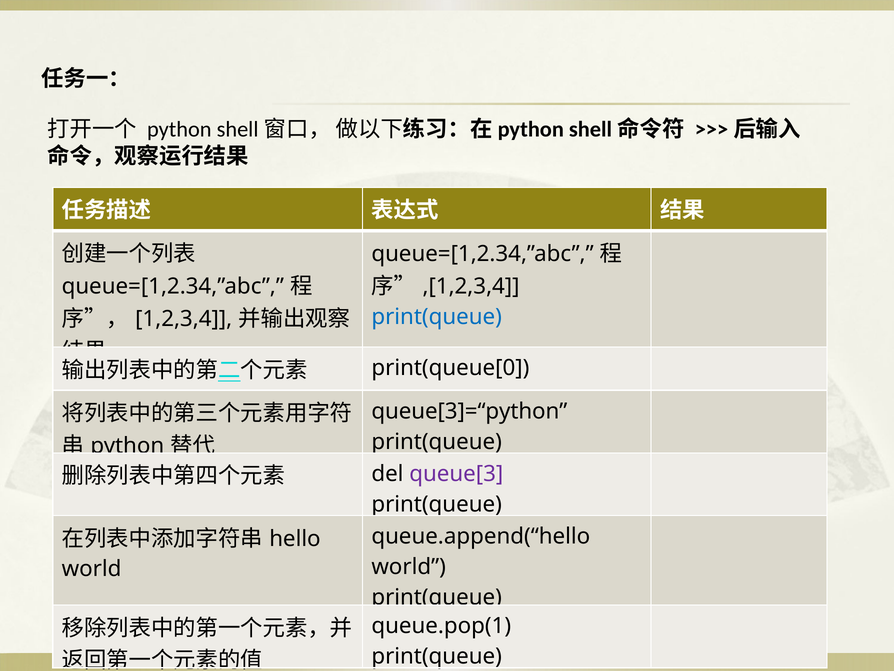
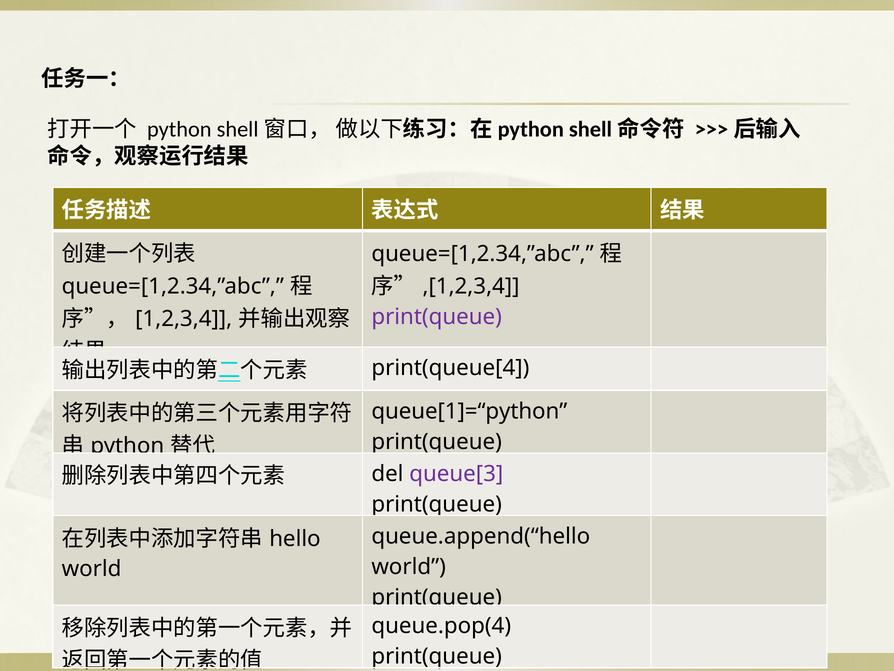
print(queue colour: blue -> purple (437, 316)
print(queue[0: print(queue[0 -> print(queue[4 (450, 368)
queue[3]=“python: queue[3]=“python -> queue[1]=“python (469, 411)
queue.pop(1: queue.pop(1 -> queue.pop(4 (441, 626)
